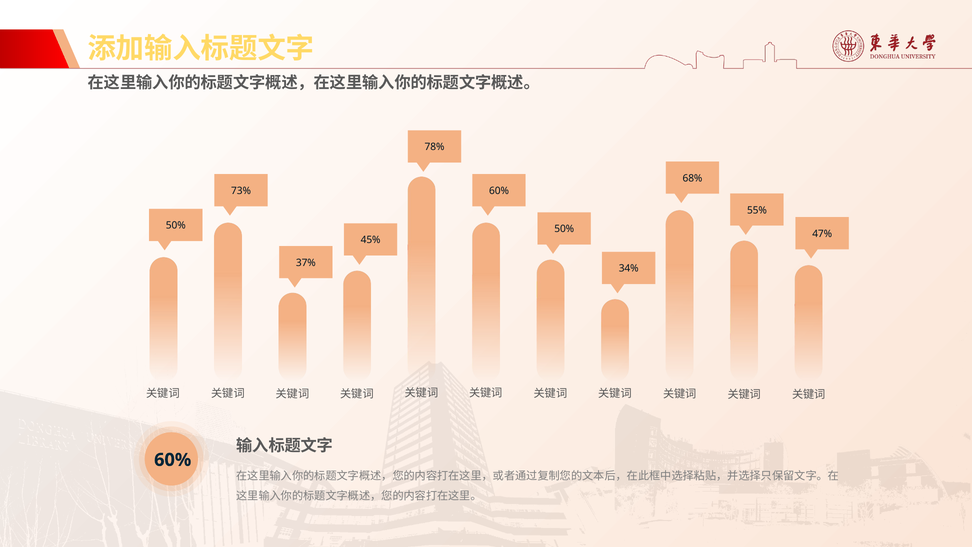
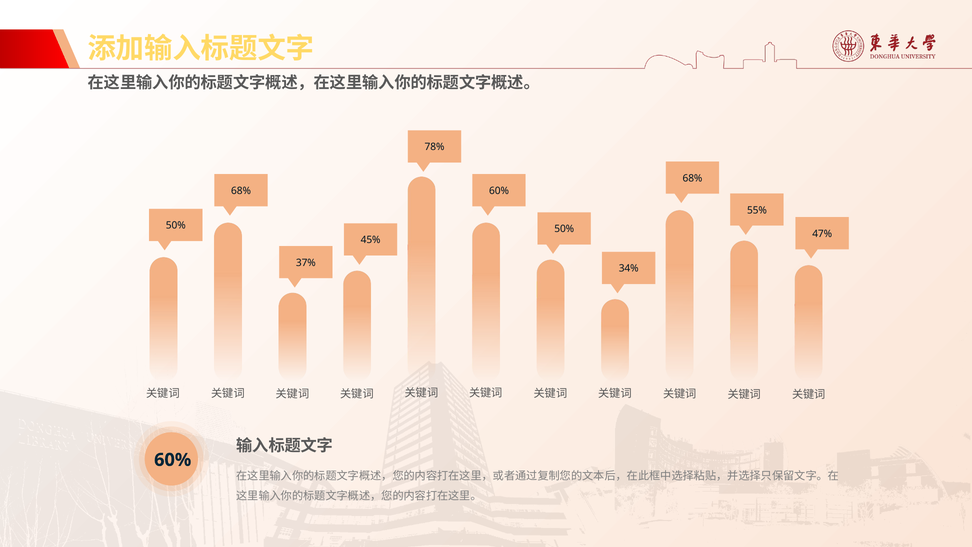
73%: 73% -> 68% (241, 191)
